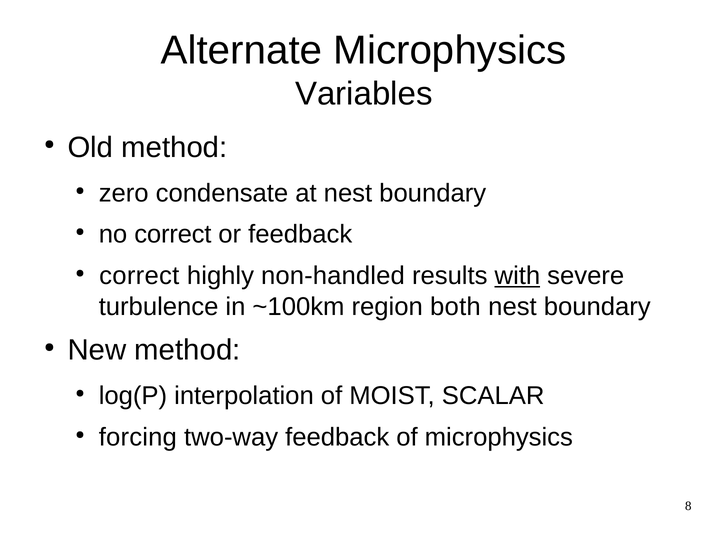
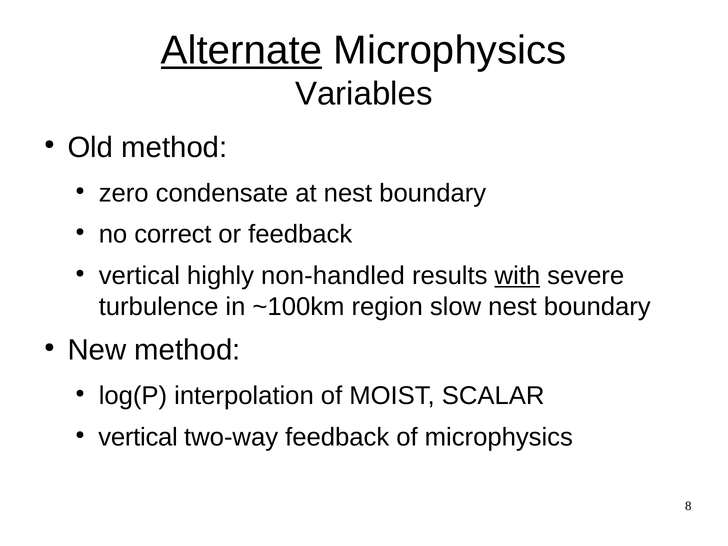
Alternate underline: none -> present (242, 50)
correct: correct -> vertical (139, 276)
both: both -> slow (456, 306)
forcing: forcing -> vertical (138, 437)
